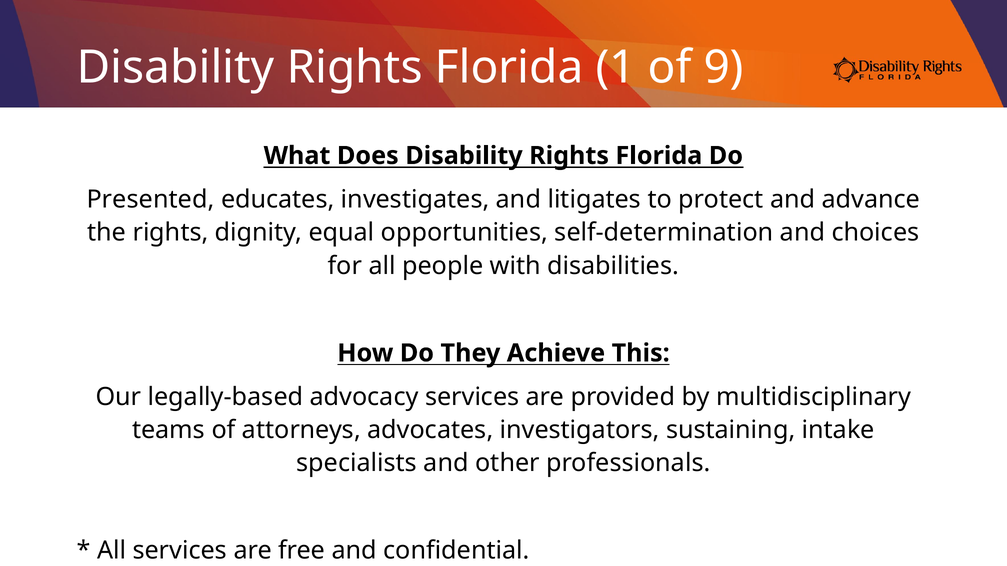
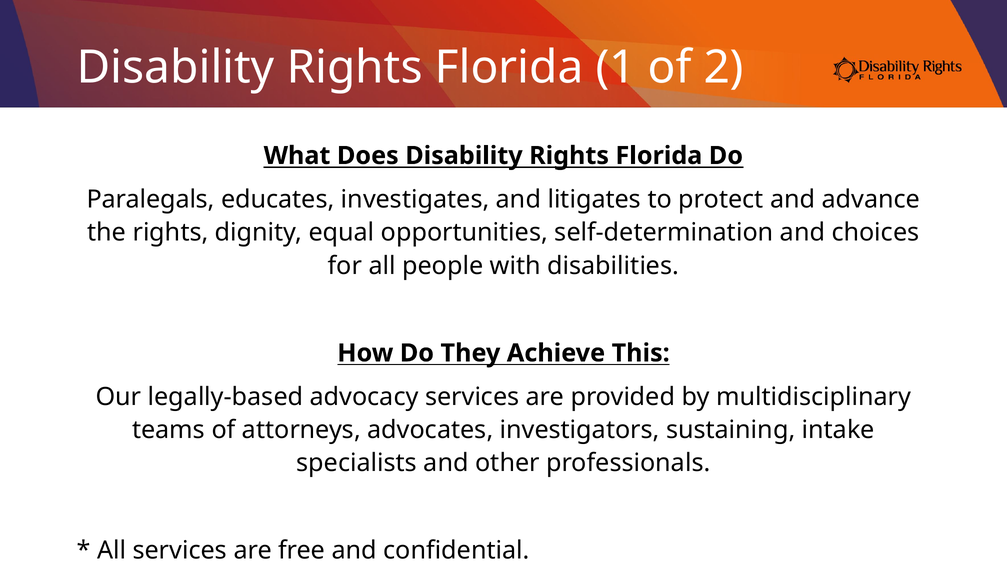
9: 9 -> 2 (724, 67)
Presented: Presented -> Paralegals (151, 199)
